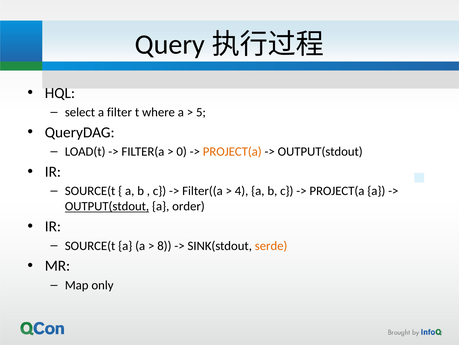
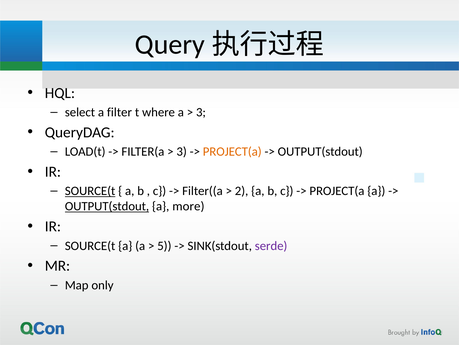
5: 5 -> 3 (201, 112)
0: 0 -> 3 (182, 151)
SOURCE(t underline: none -> present (90, 191)
4: 4 -> 2 (242, 191)
order: order -> more (188, 206)
8: 8 -> 5 (164, 245)
serde colour: orange -> purple (271, 245)
